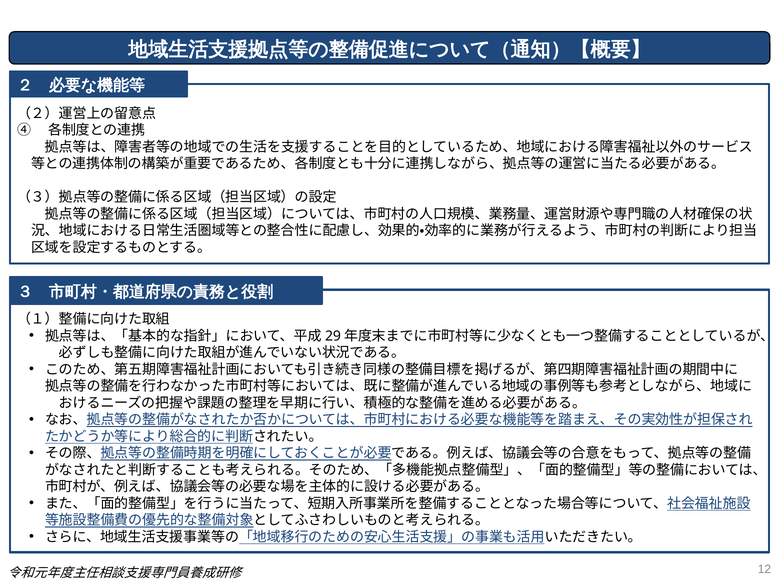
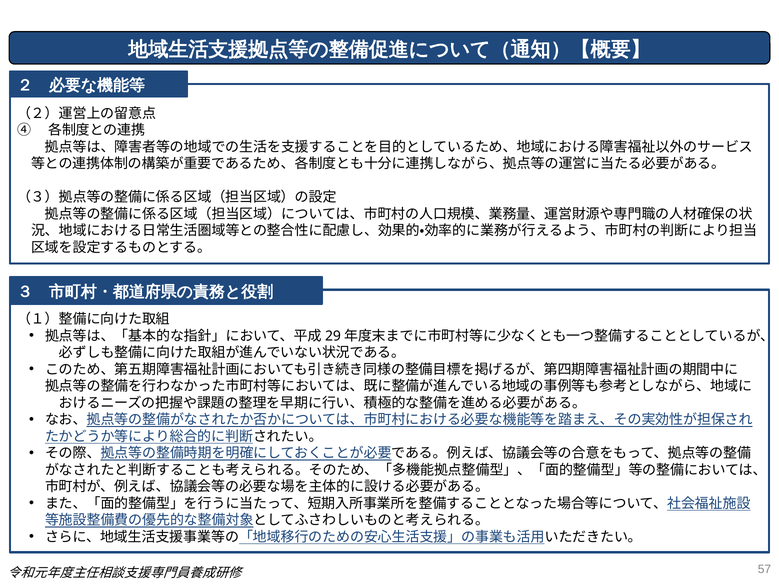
12: 12 -> 57 (765, 570)
